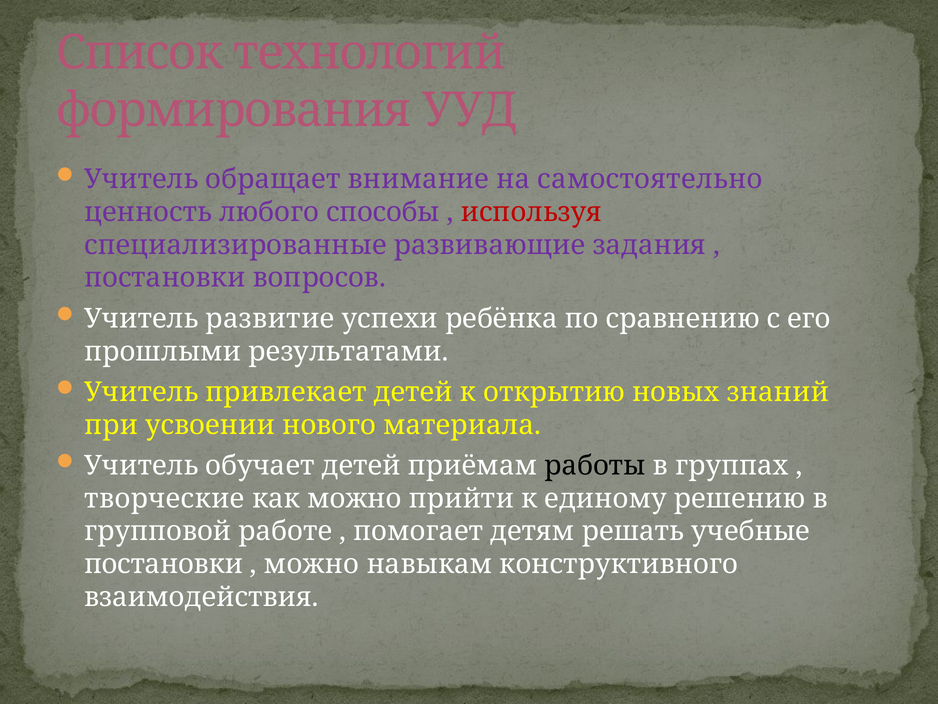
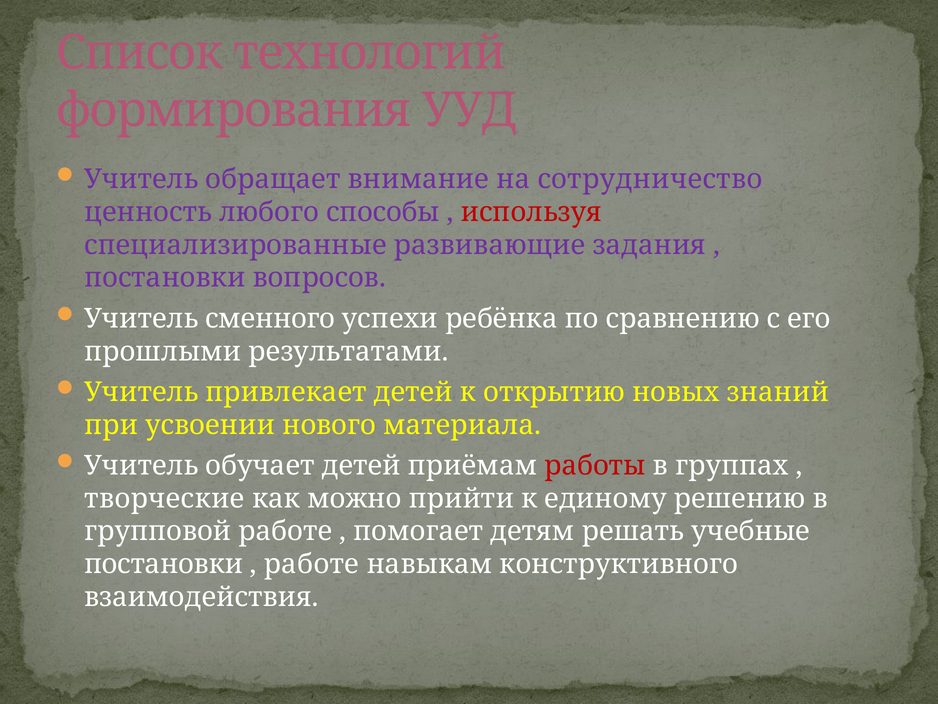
самостоятельно: самостоятельно -> сотрудничество (650, 179)
развитие: развитие -> сменного (270, 318)
работы colour: black -> red (595, 465)
можно: можно -> работе (311, 564)
